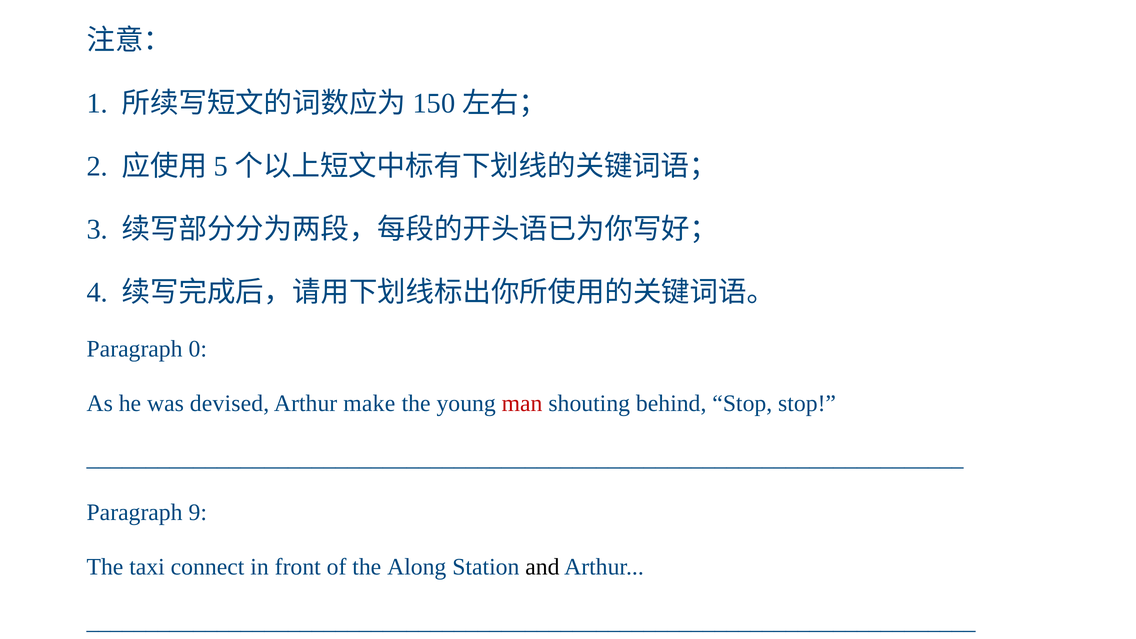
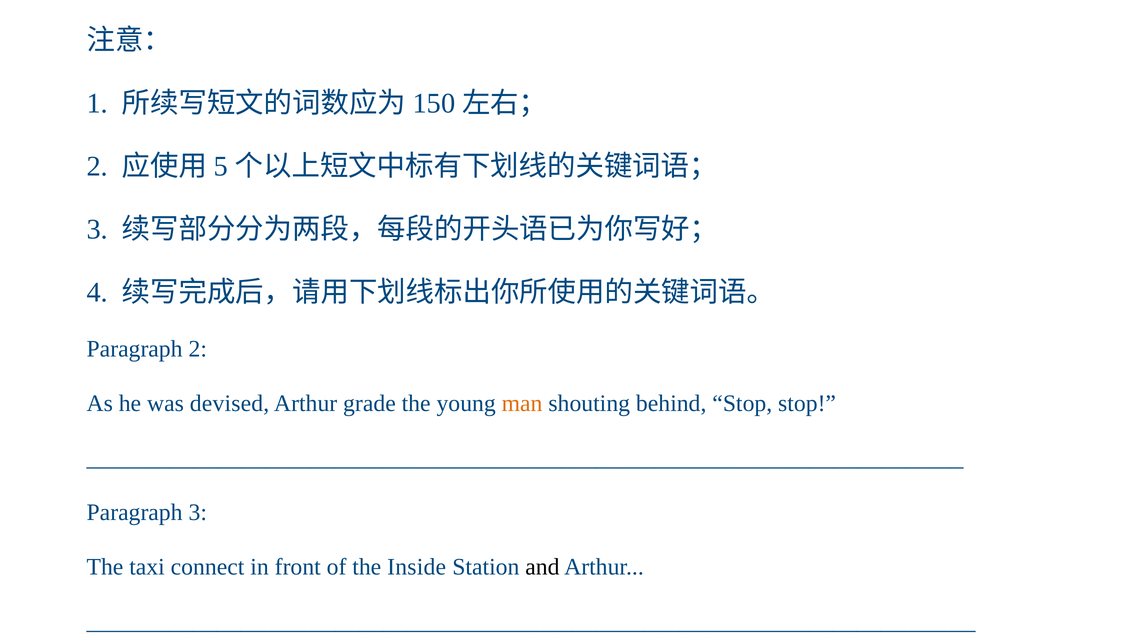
Paragraph 0: 0 -> 2 (198, 349)
make: make -> grade (369, 404)
man colour: red -> orange (522, 404)
Paragraph 9: 9 -> 3 (198, 512)
Along: Along -> Inside (417, 567)
